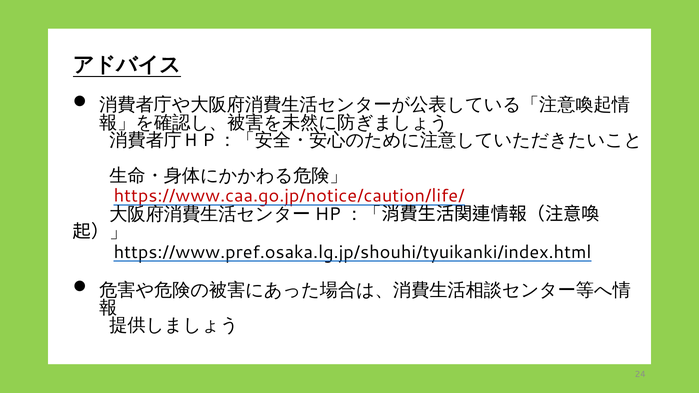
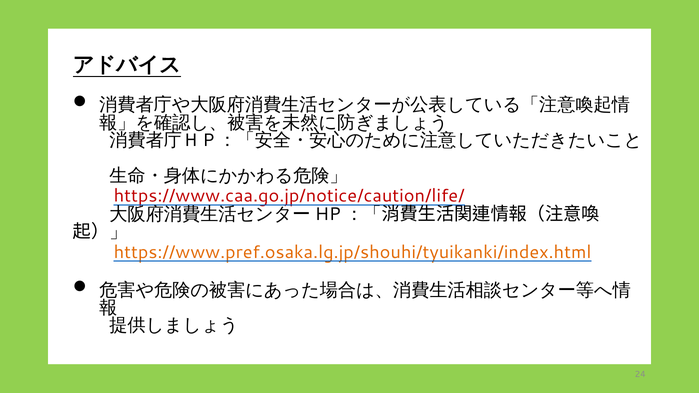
https://www.pref.osaka.lg.jp/shouhi/tyuikanki/index.html colour: black -> orange (353, 252)
